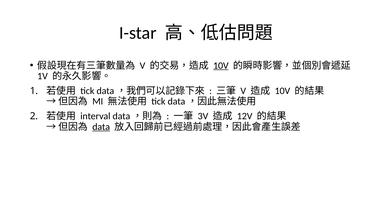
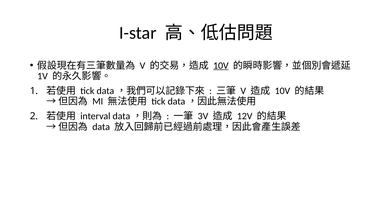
data underline: present -> none (101, 126)
